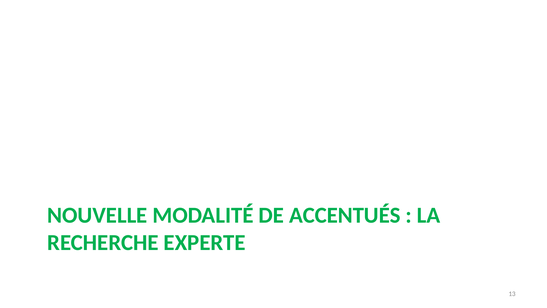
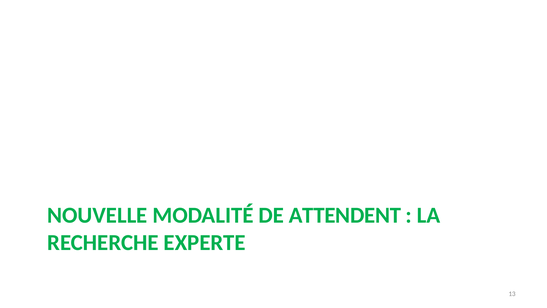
ACCENTUÉS: ACCENTUÉS -> ATTENDENT (345, 215)
